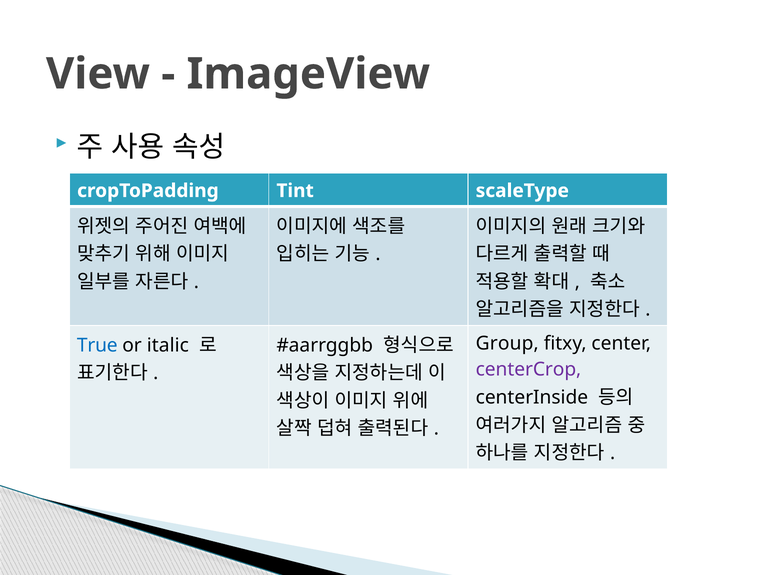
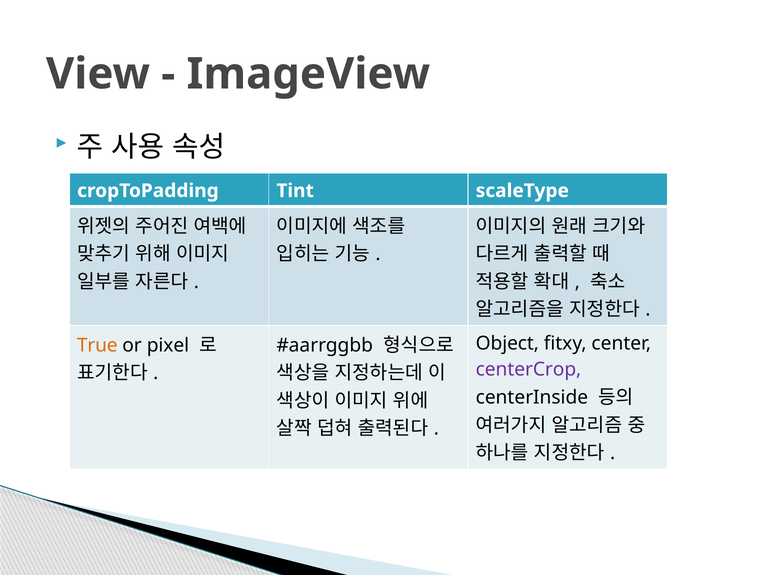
Group: Group -> Object (507, 344)
True colour: blue -> orange (97, 345)
italic: italic -> pixel (168, 345)
